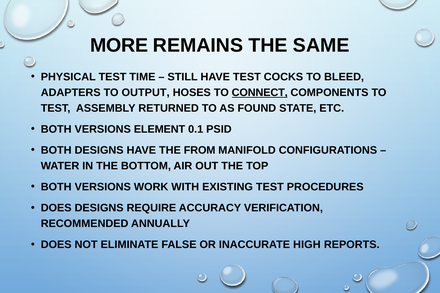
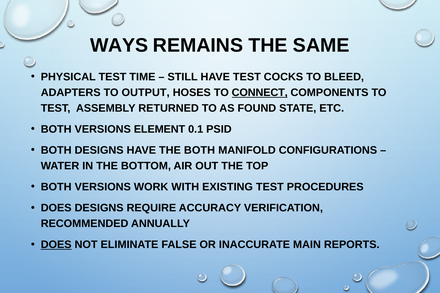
MORE: MORE -> WAYS (119, 45)
THE FROM: FROM -> BOTH (200, 150)
DOES underline: none -> present (56, 245)
HIGH: HIGH -> MAIN (307, 245)
